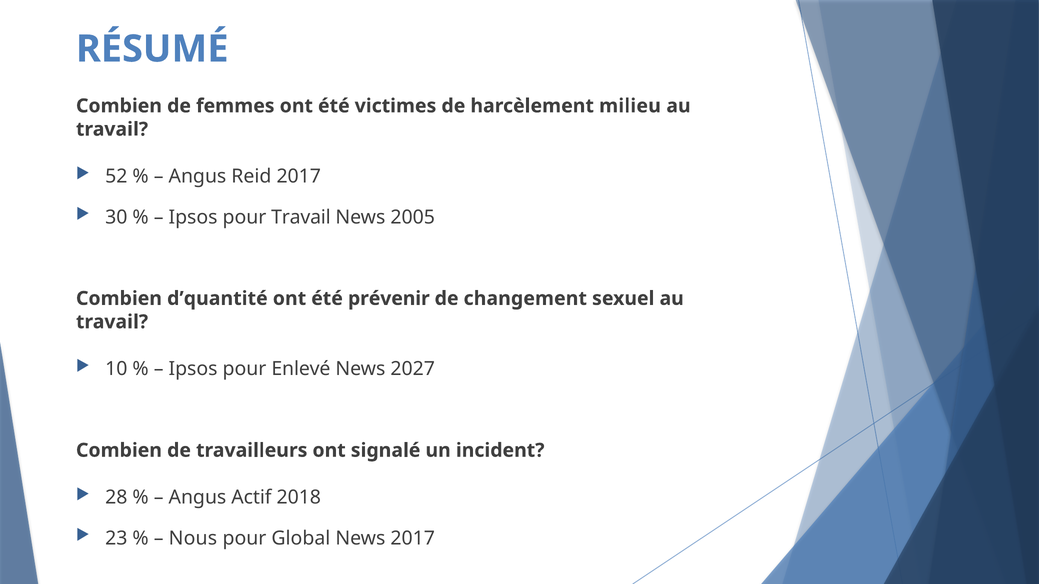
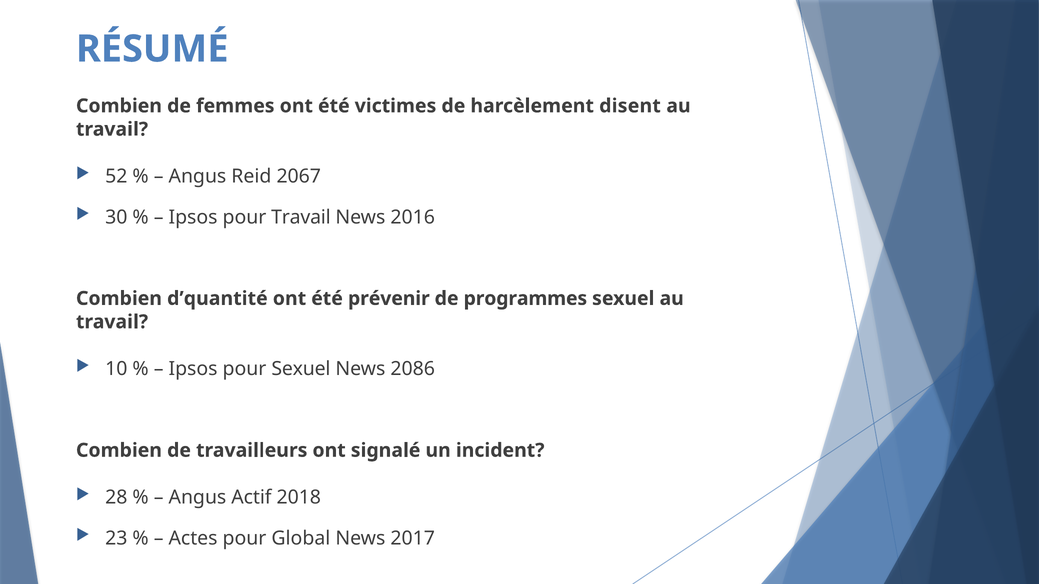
milieu: milieu -> disent (630, 106)
Reid 2017: 2017 -> 2067 (299, 177)
2005: 2005 -> 2016 (413, 217)
changement: changement -> programmes (525, 299)
pour Enlevé: Enlevé -> Sexuel (301, 369)
2027: 2027 -> 2086 (413, 369)
Nous: Nous -> Actes (193, 539)
